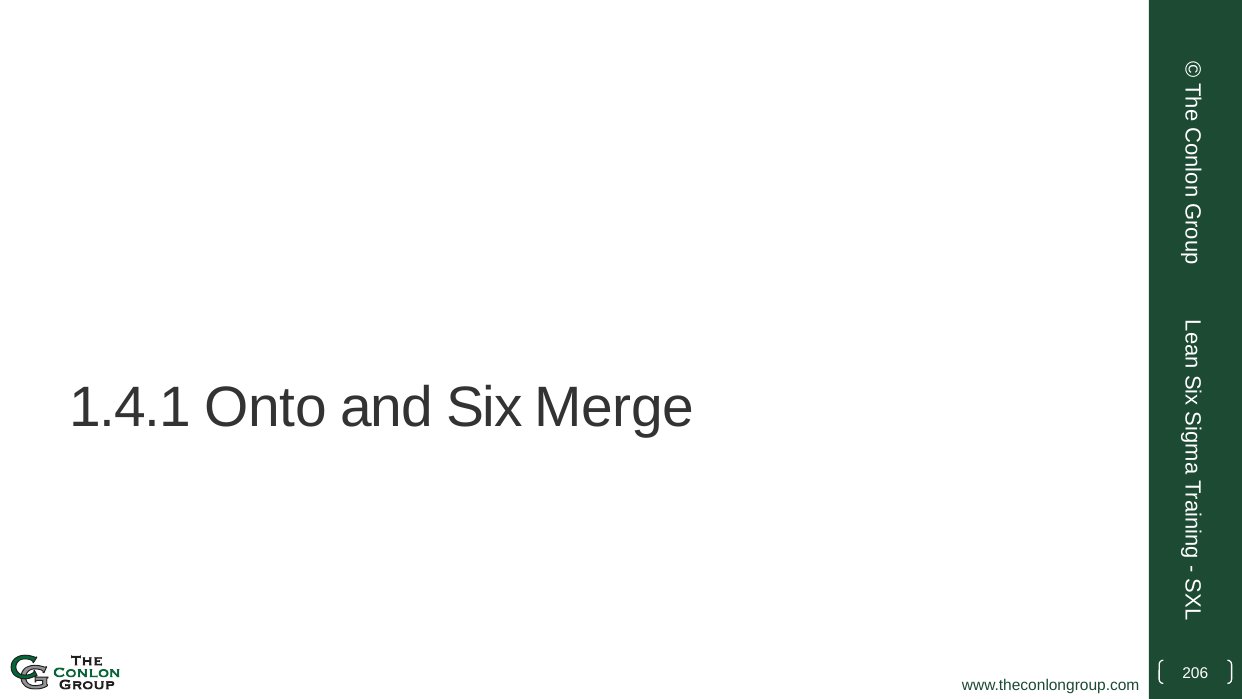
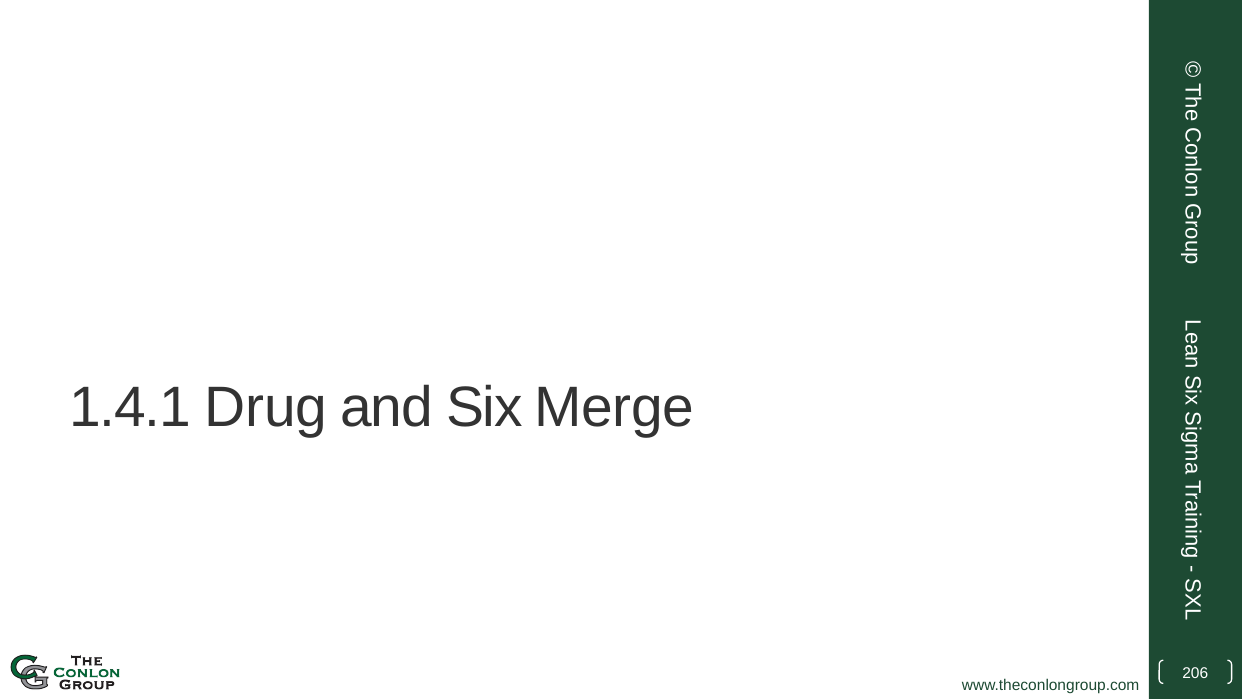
Onto: Onto -> Drug (266, 408)
